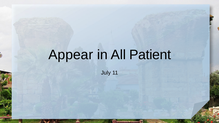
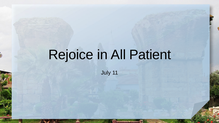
Appear: Appear -> Rejoice (71, 55)
